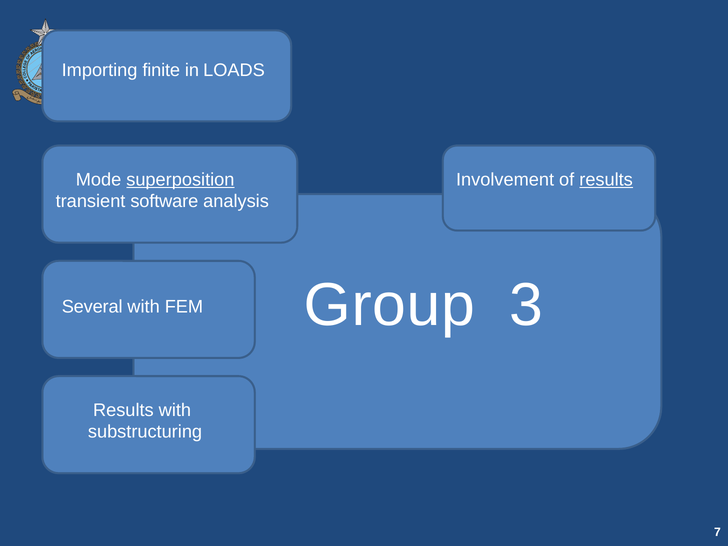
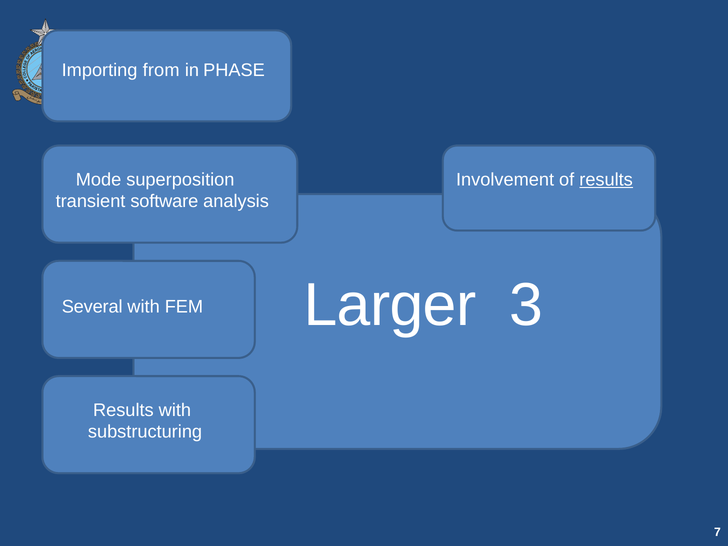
finite: finite -> from (161, 70)
LOADS: LOADS -> PHASE (234, 70)
superposition underline: present -> none (180, 180)
Group: Group -> Larger (390, 305)
